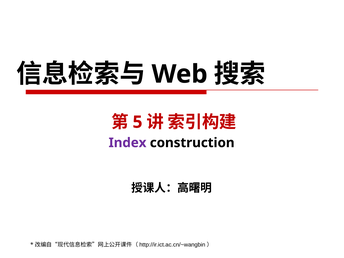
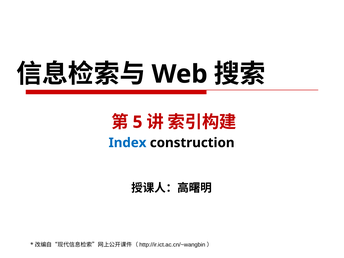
Index colour: purple -> blue (128, 143)
